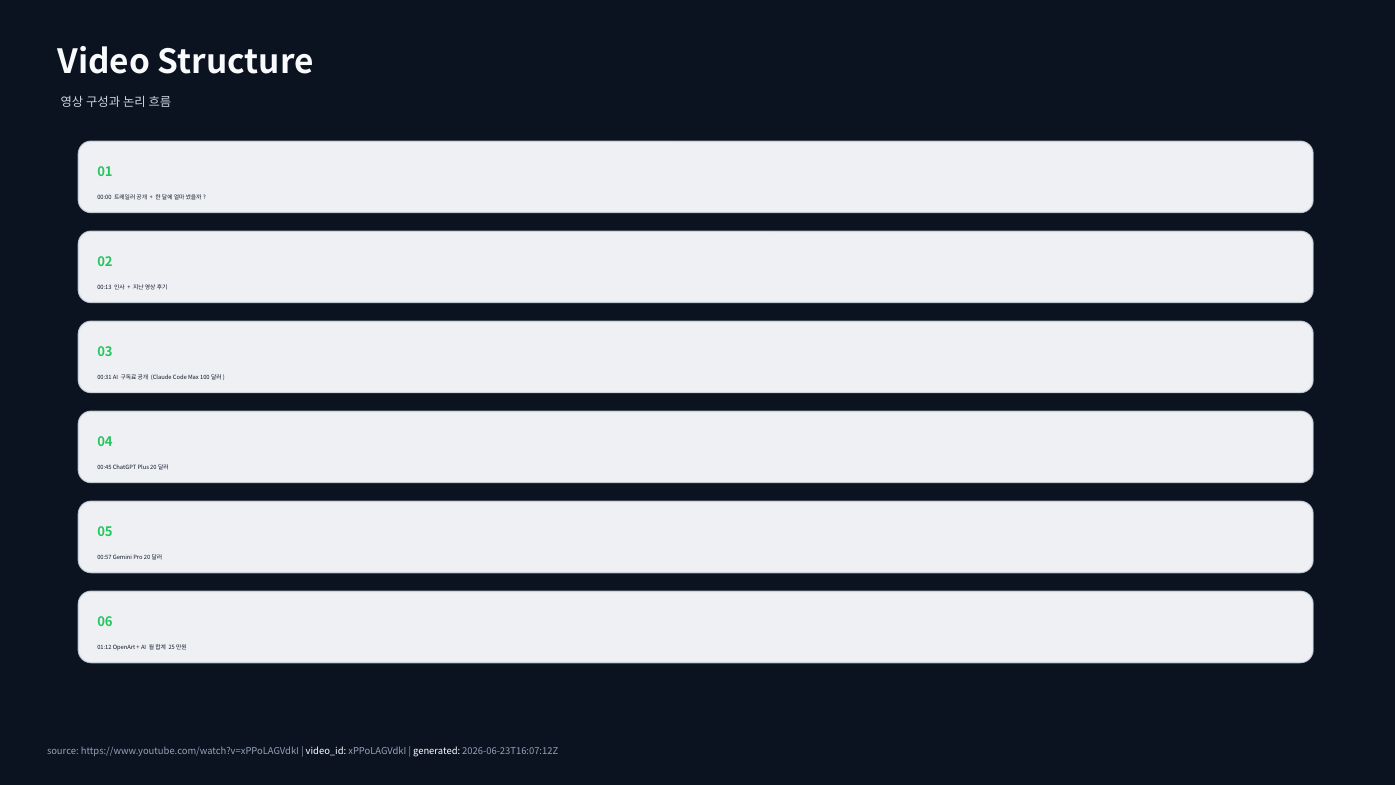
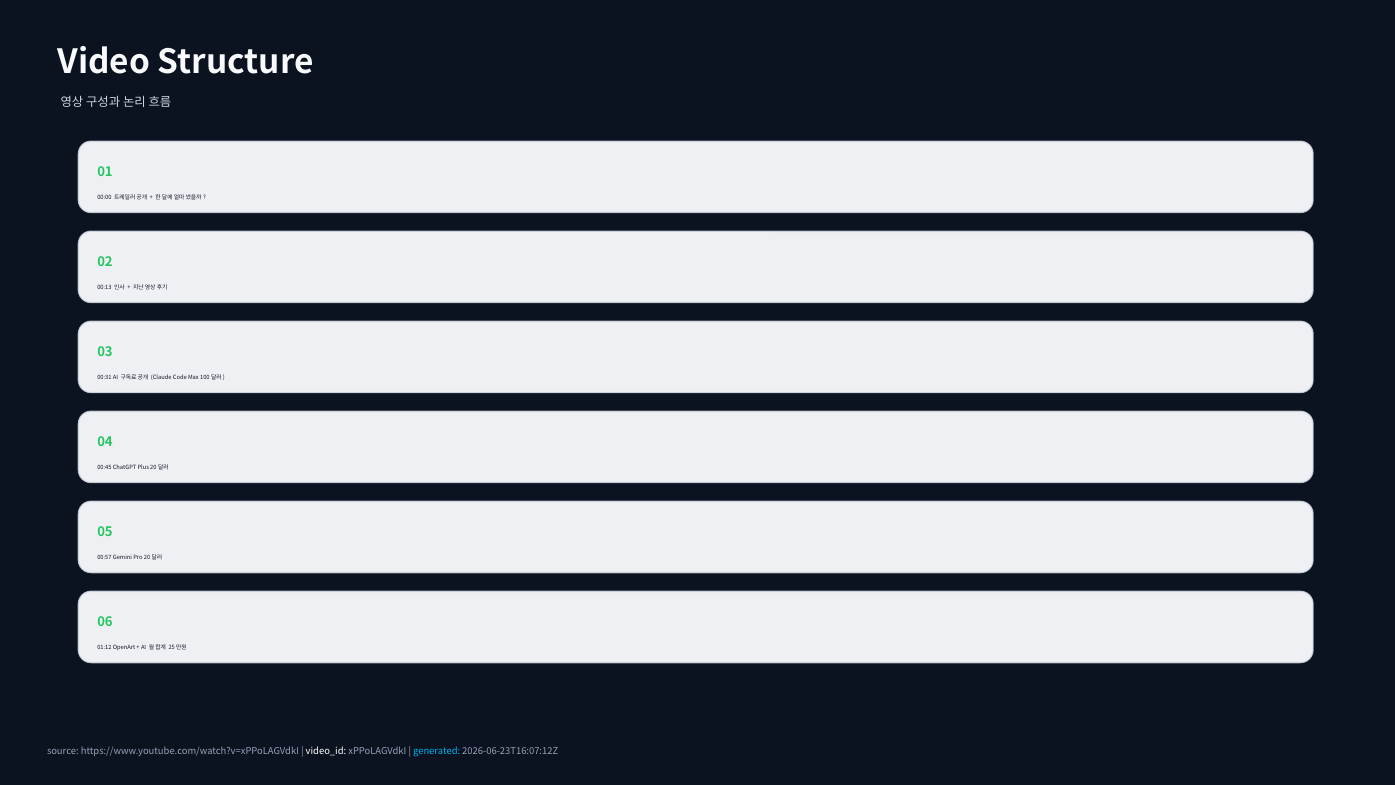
generated colour: white -> light blue (437, 751)
